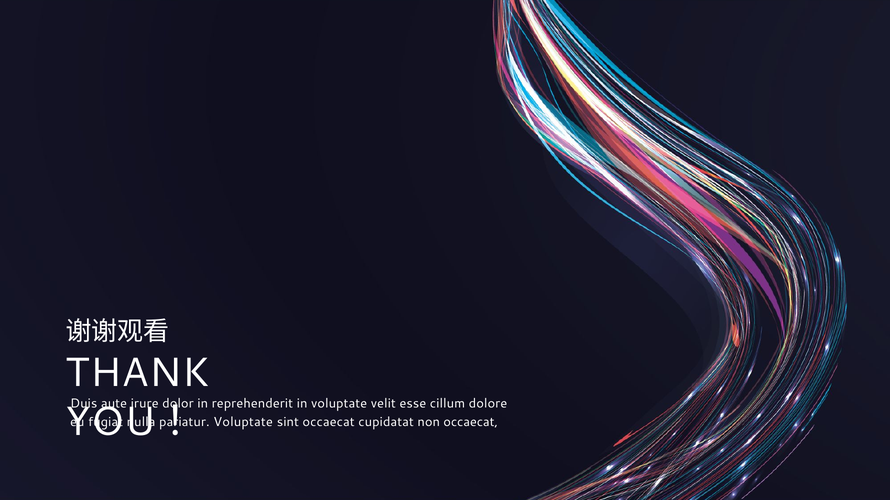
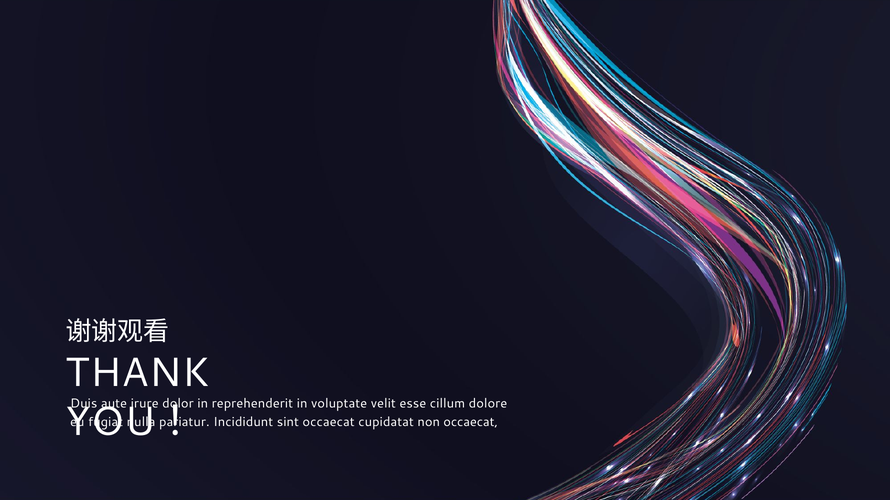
Voluptate: Voluptate -> Incididunt (243, 423)
